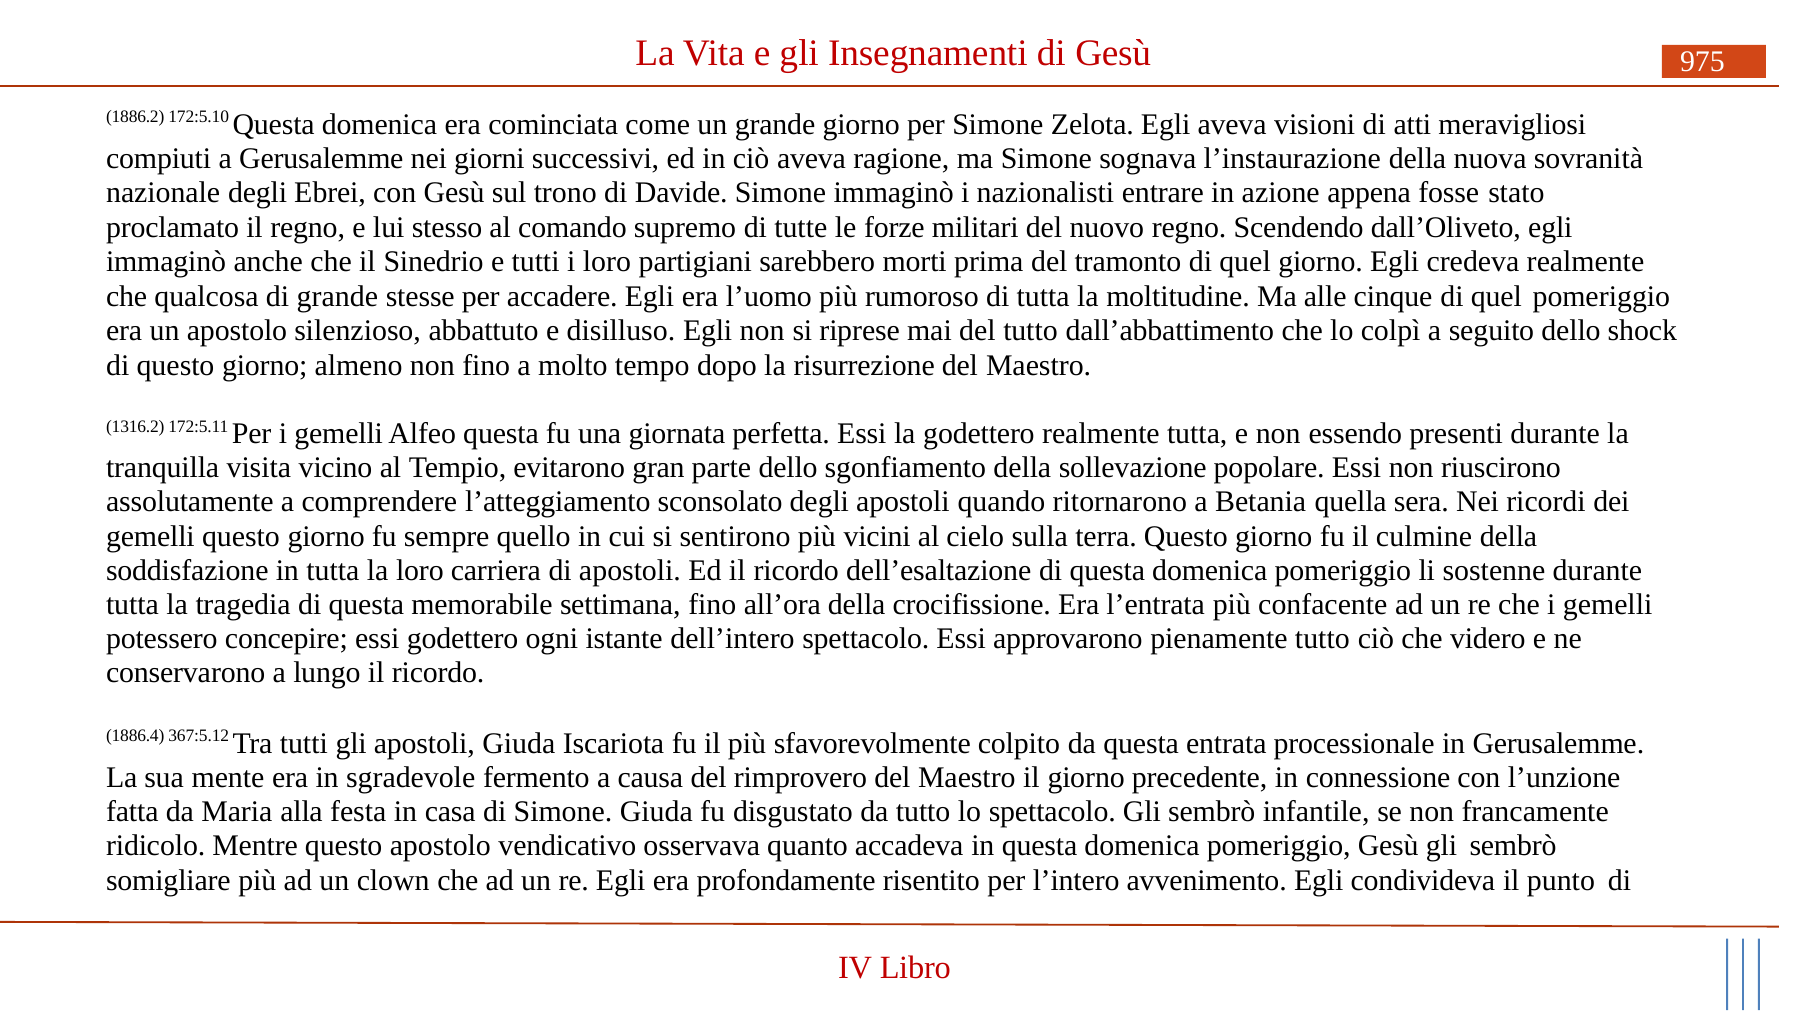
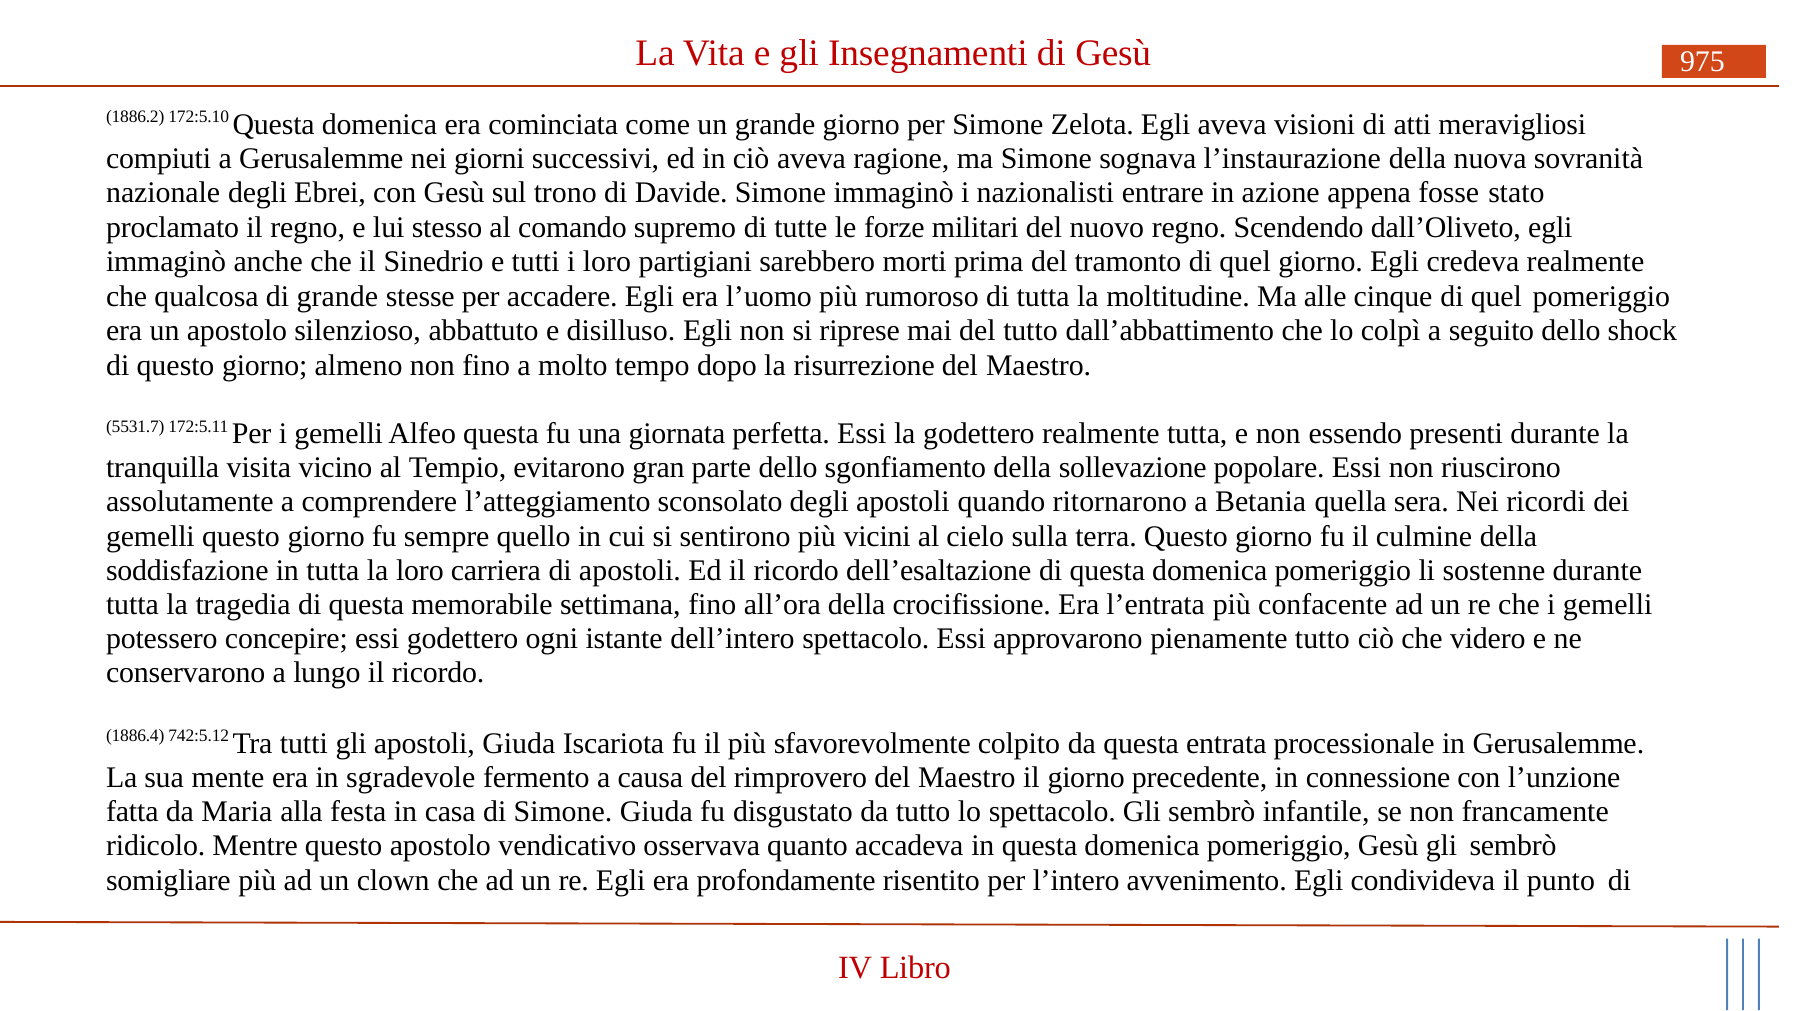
1316.2: 1316.2 -> 5531.7 (135, 426)
367:5.12: 367:5.12 -> 742:5.12 (199, 736)
